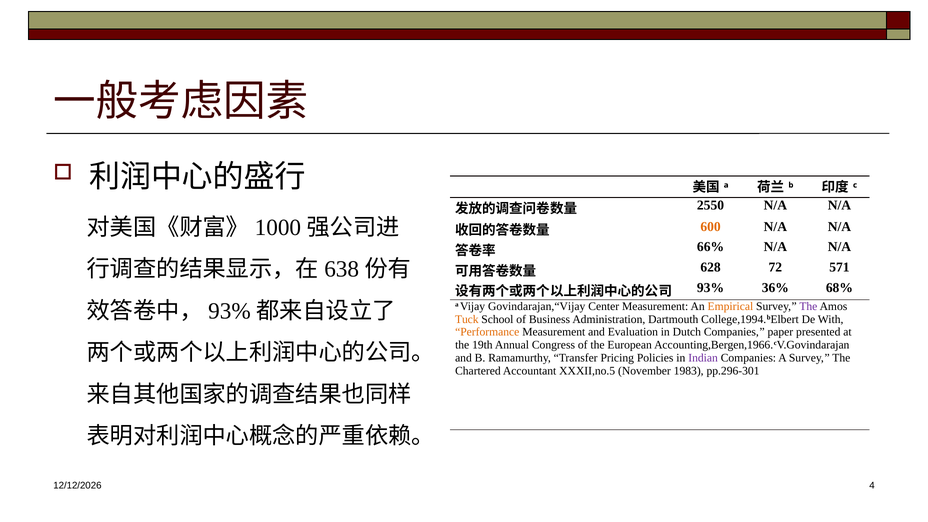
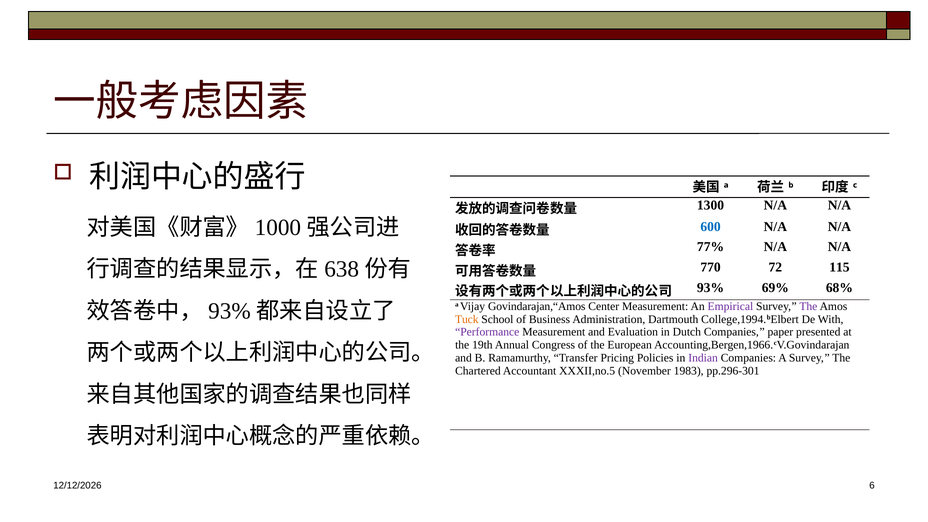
2550: 2550 -> 1300 (711, 205)
600 colour: orange -> blue (711, 227)
66%: 66% -> 77% (711, 247)
628: 628 -> 770 (711, 267)
571: 571 -> 115 (839, 267)
36%: 36% -> 69% (775, 288)
Govindarajan,“Vijay: Govindarajan,“Vijay -> Govindarajan,“Amos (537, 306)
Empirical colour: orange -> purple (730, 306)
Performance colour: orange -> purple (487, 332)
4: 4 -> 6 (872, 486)
